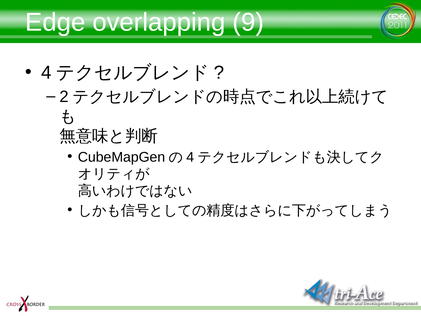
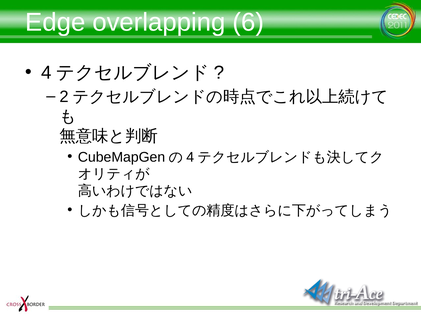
9: 9 -> 6 (248, 22)
